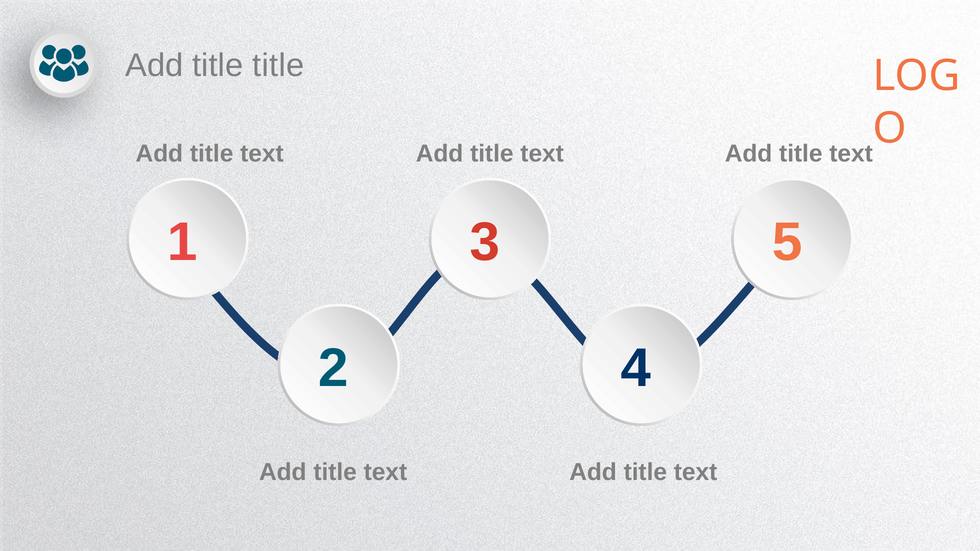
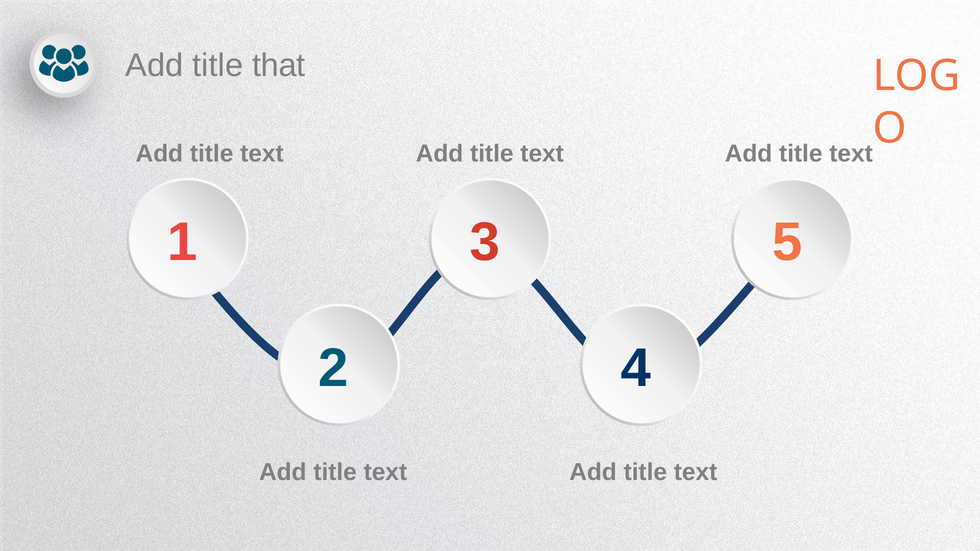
title title: title -> that (279, 65)
